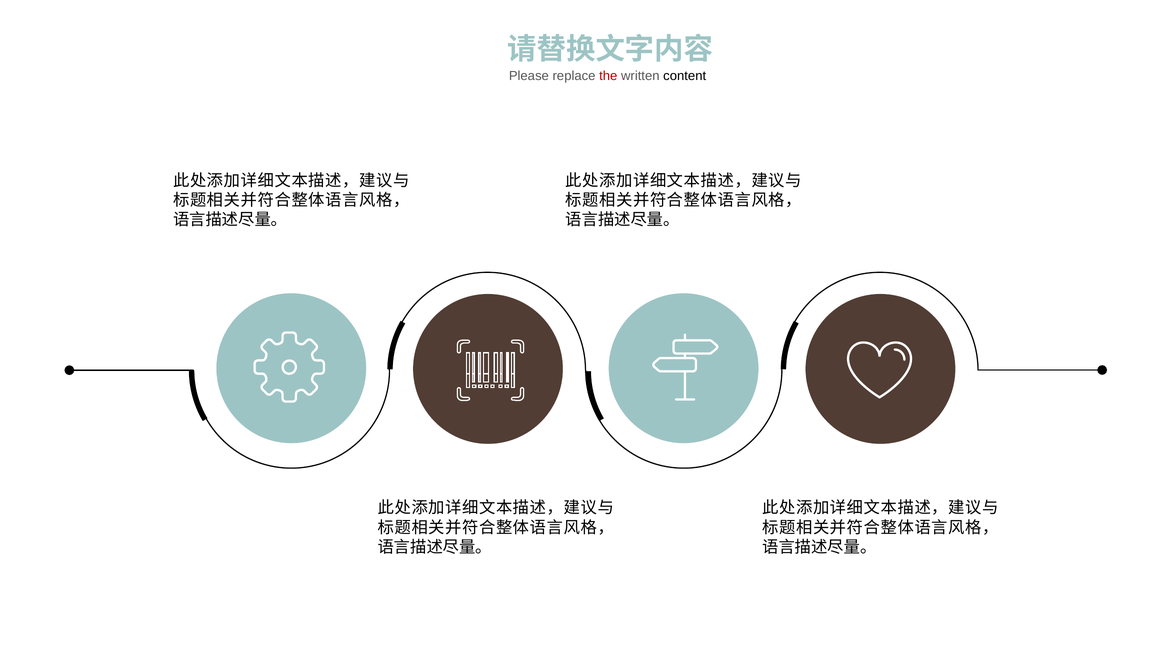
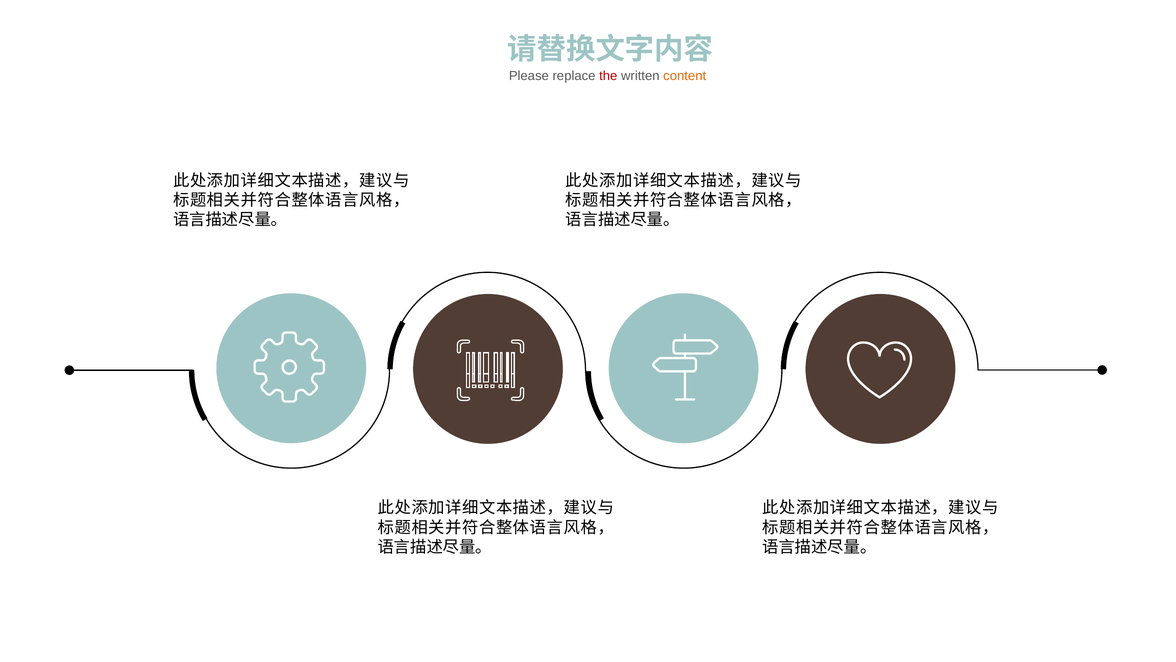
content colour: black -> orange (685, 76)
